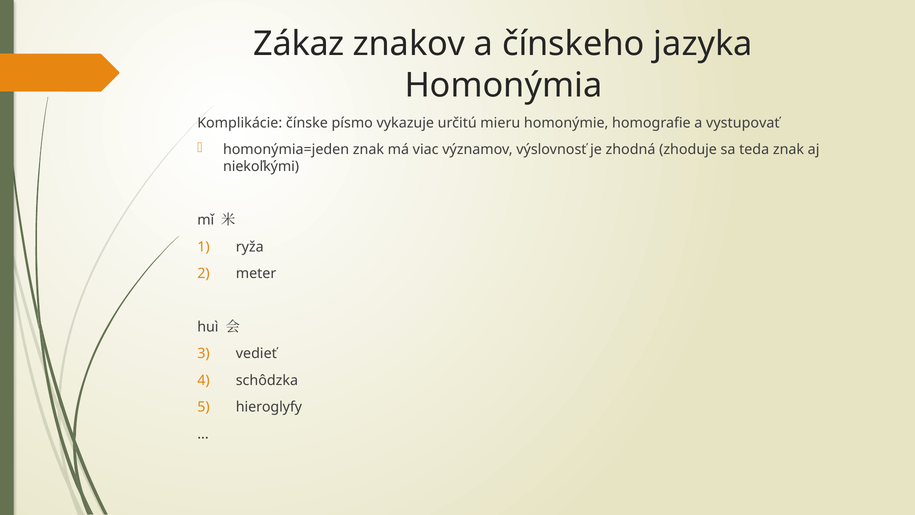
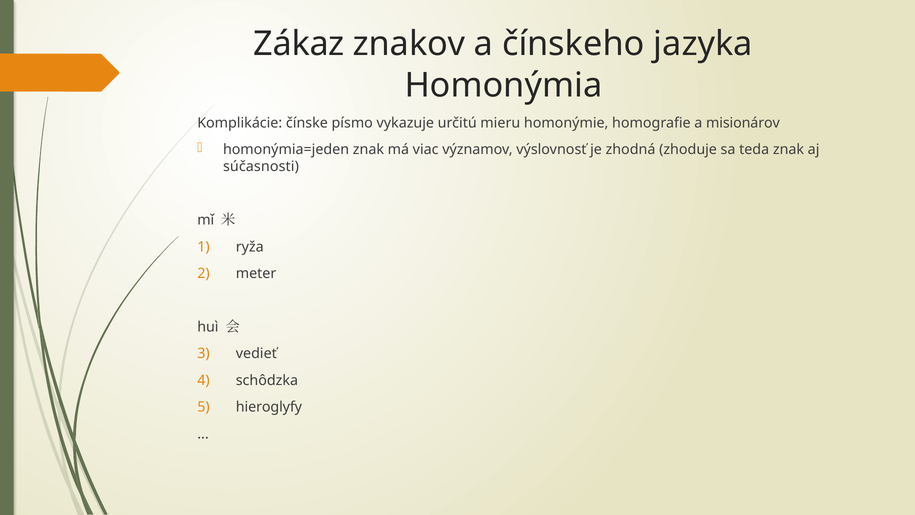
vystupovať: vystupovať -> misionárov (743, 123)
niekoľkými: niekoľkými -> súčasnosti (261, 167)
